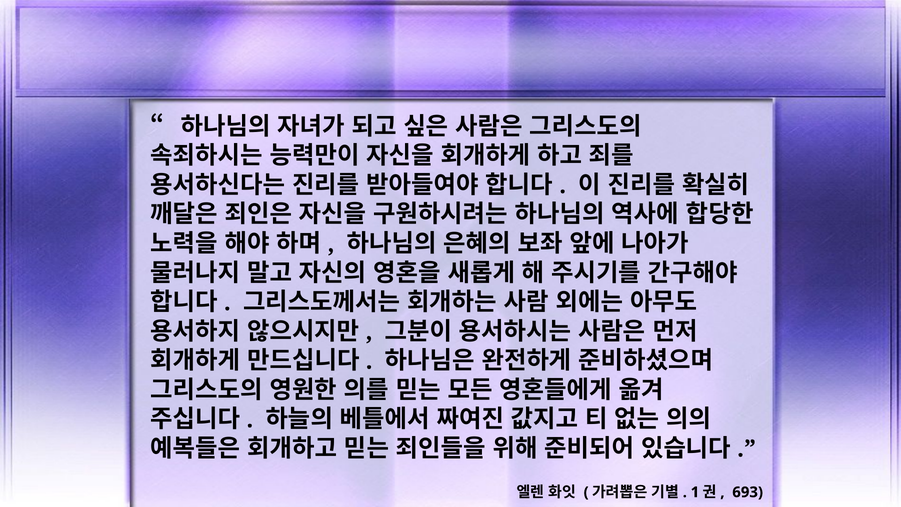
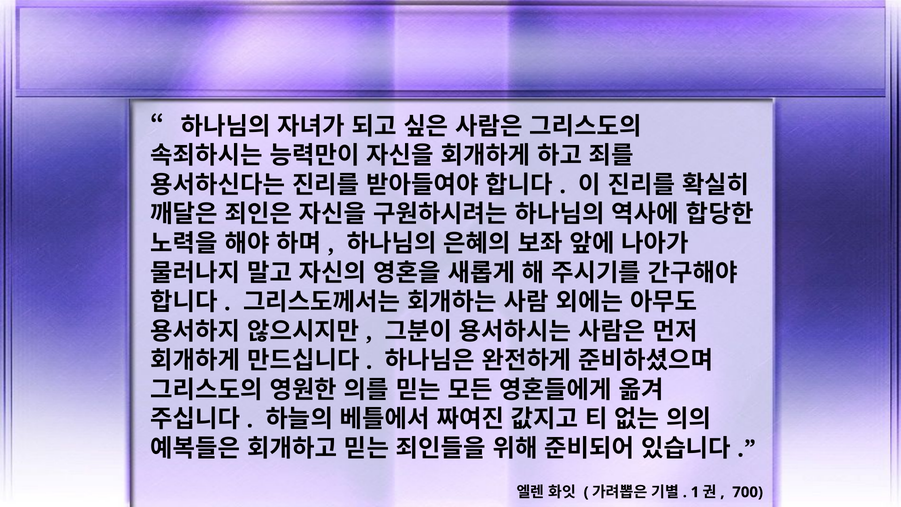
693: 693 -> 700 (748, 492)
